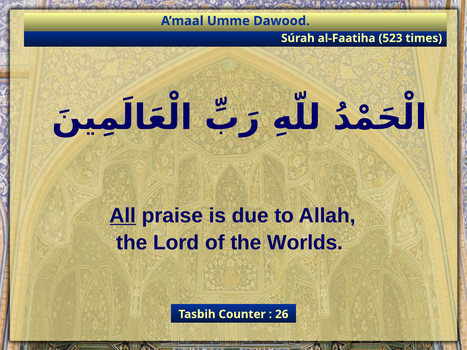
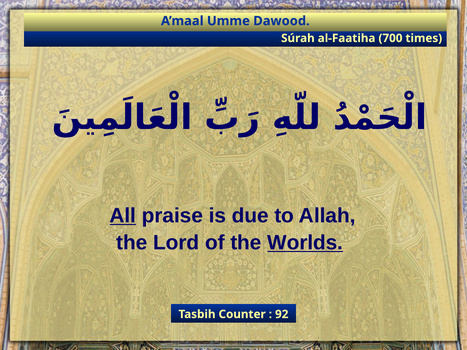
523: 523 -> 700 (390, 38)
Worlds underline: none -> present (305, 243)
26: 26 -> 92 (282, 314)
